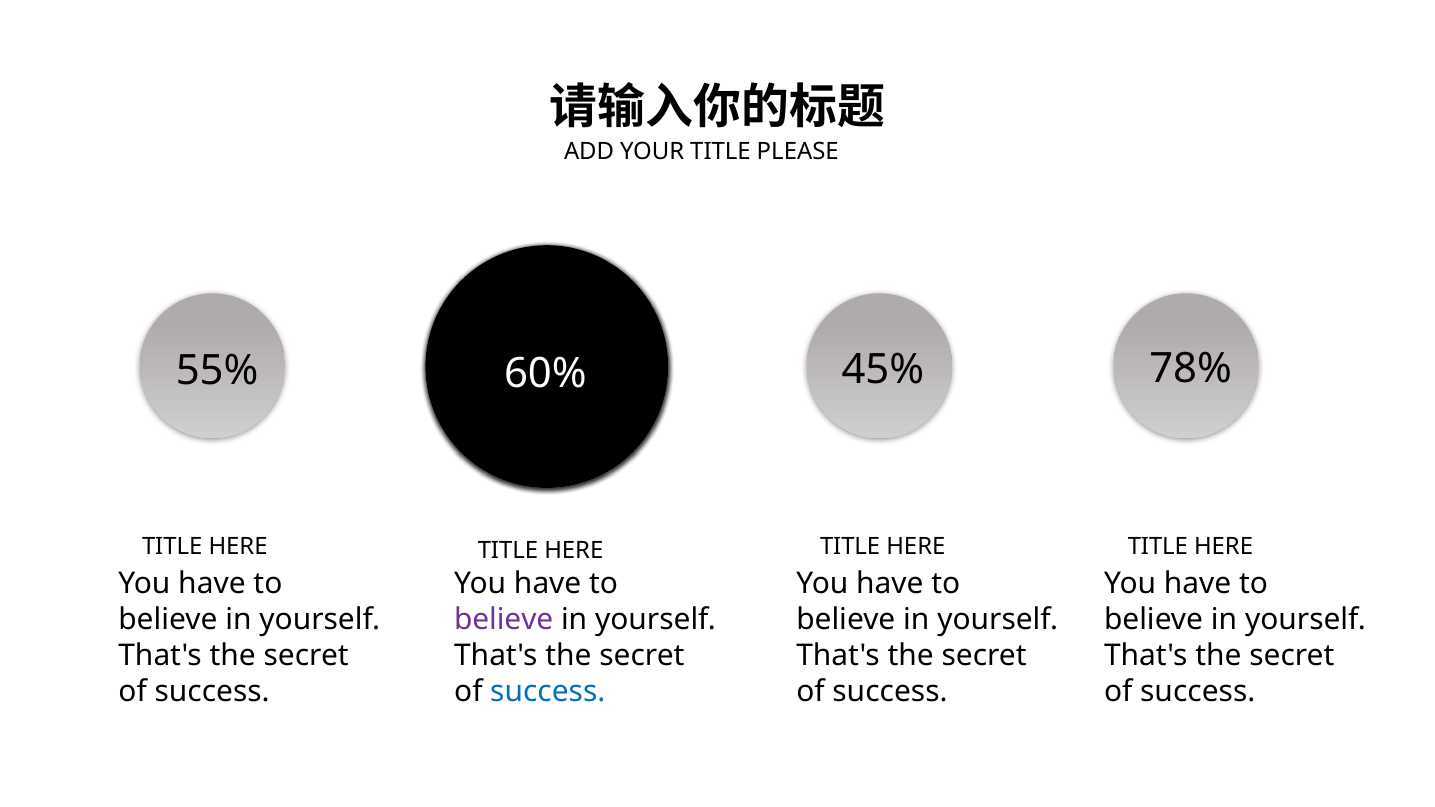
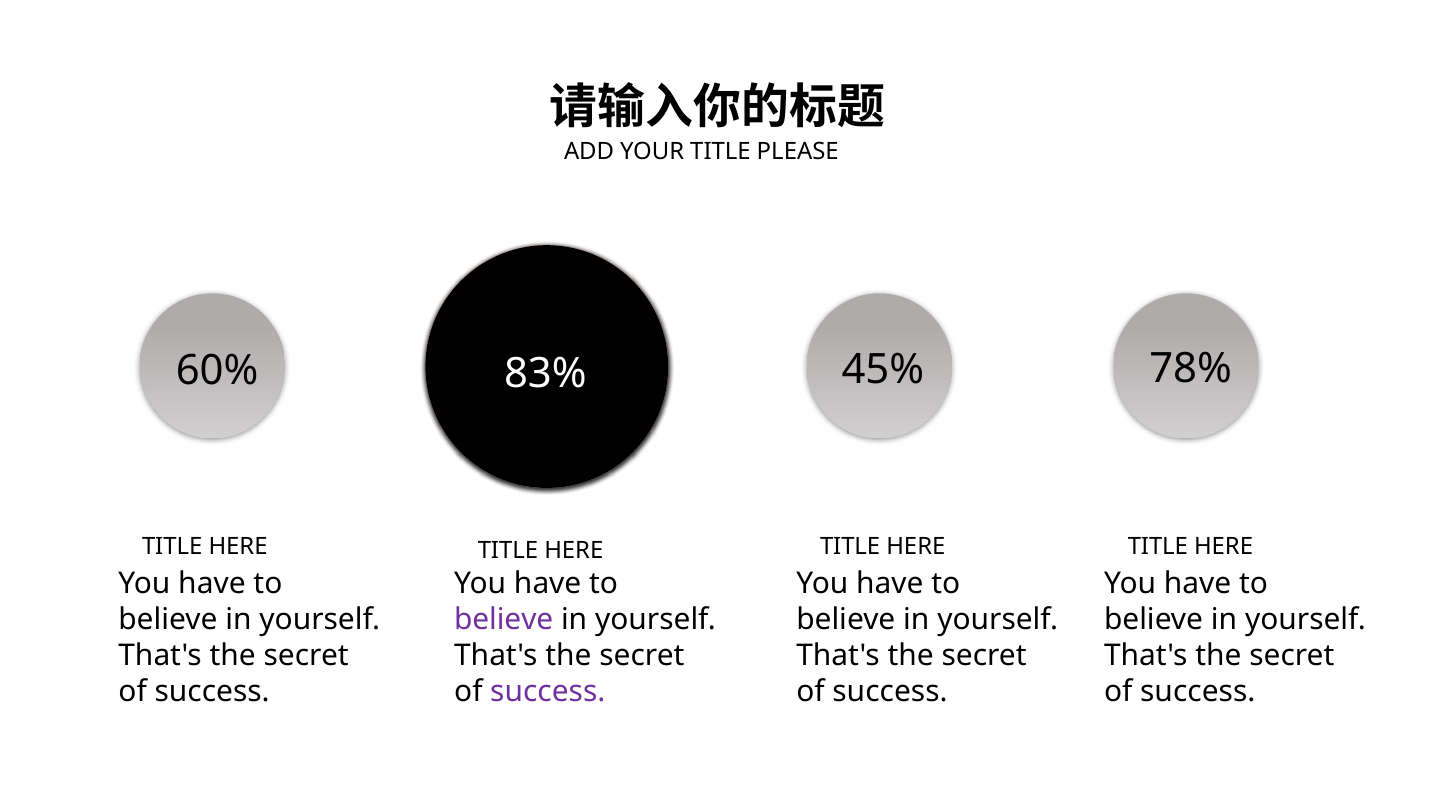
55%: 55% -> 60% (217, 371)
60%: 60% -> 83% (545, 373)
success colour: blue -> purple (548, 692)
